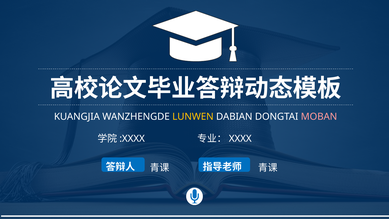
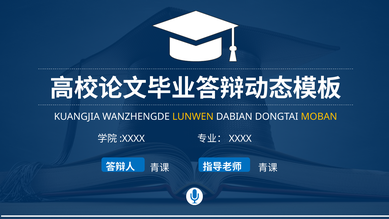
MOBAN colour: pink -> yellow (319, 116)
